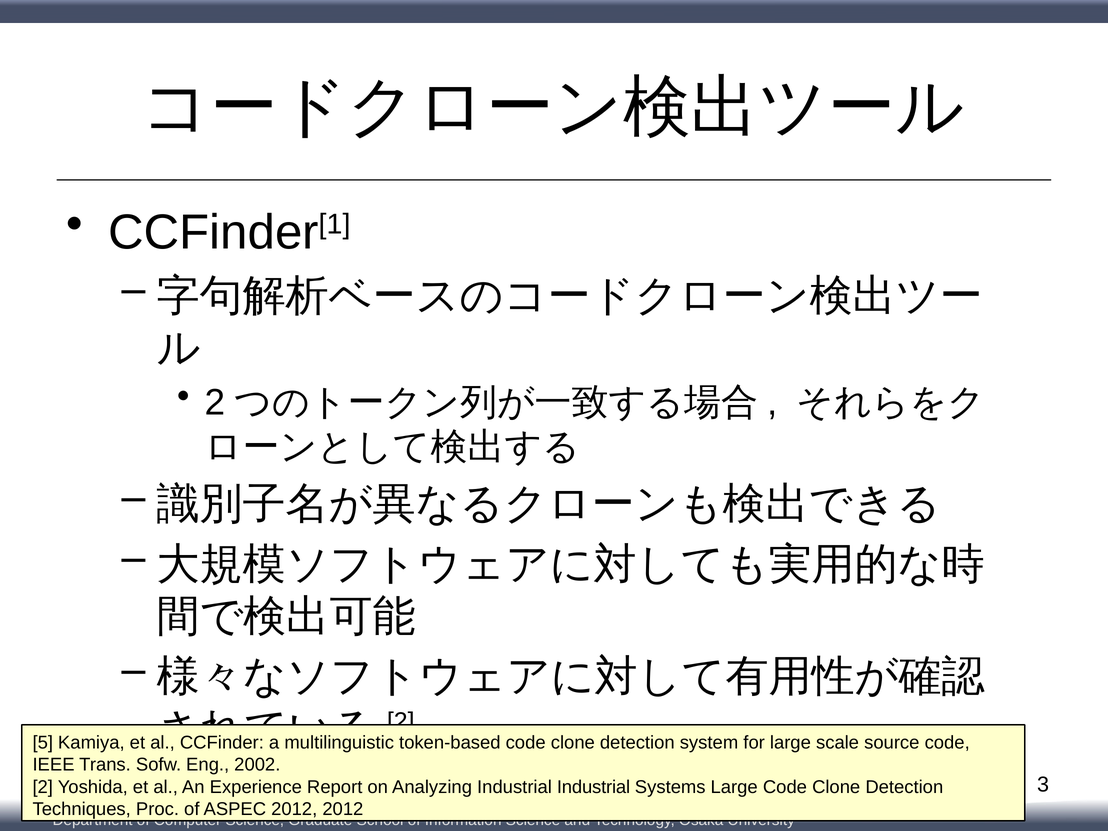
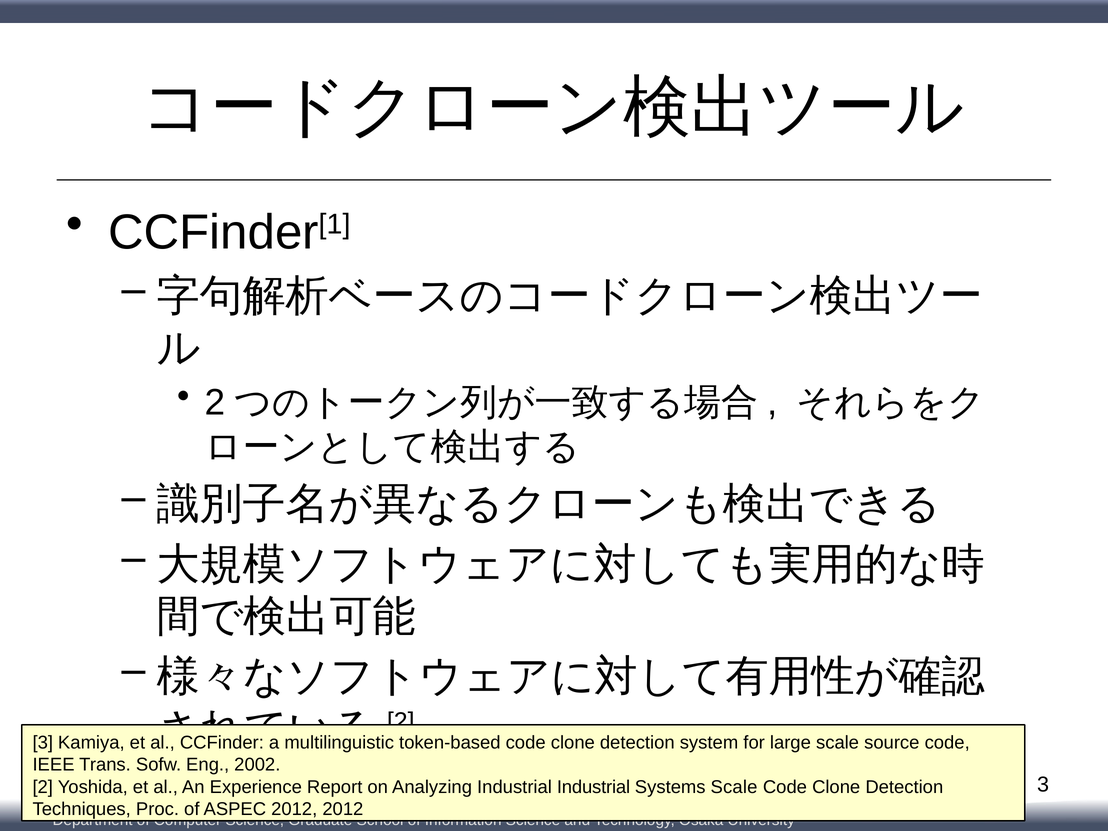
5: 5 -> 3 (43, 743)
Systems Large: Large -> Scale (734, 787)
